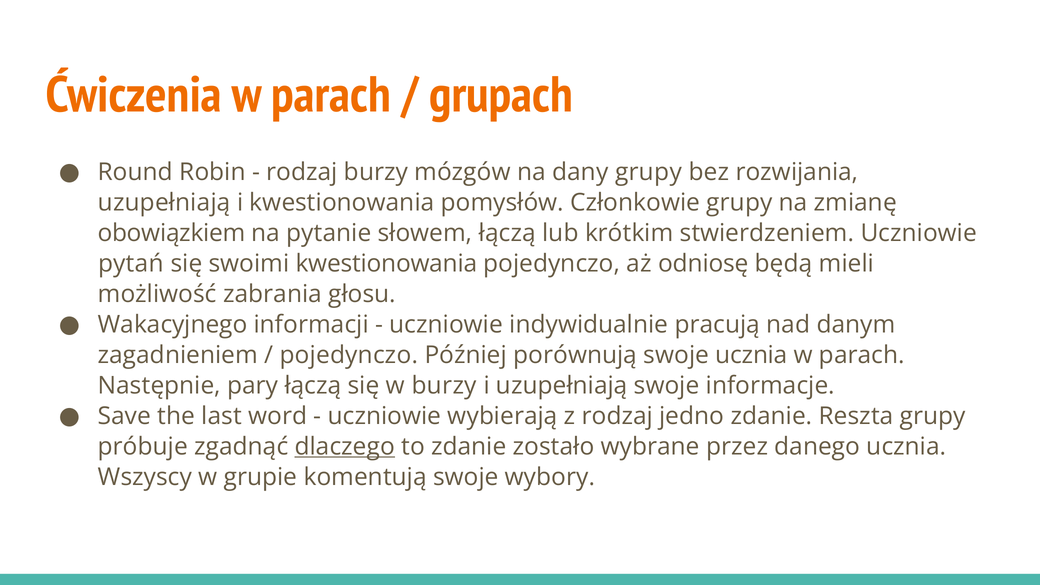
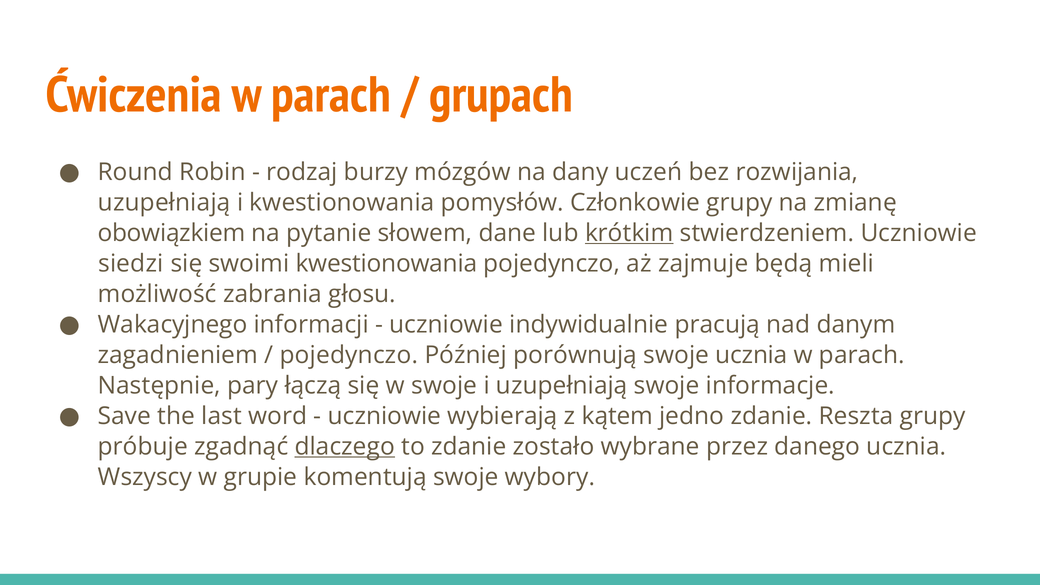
dany grupy: grupy -> uczeń (649, 172)
słowem łączą: łączą -> dane (507, 233)
krótkim underline: none -> present (629, 233)
pytań: pytań -> siedzi (131, 263)
odniosę: odniosę -> zajmuje (703, 263)
w burzy: burzy -> swoje (444, 385)
z rodzaj: rodzaj -> kątem (617, 416)
